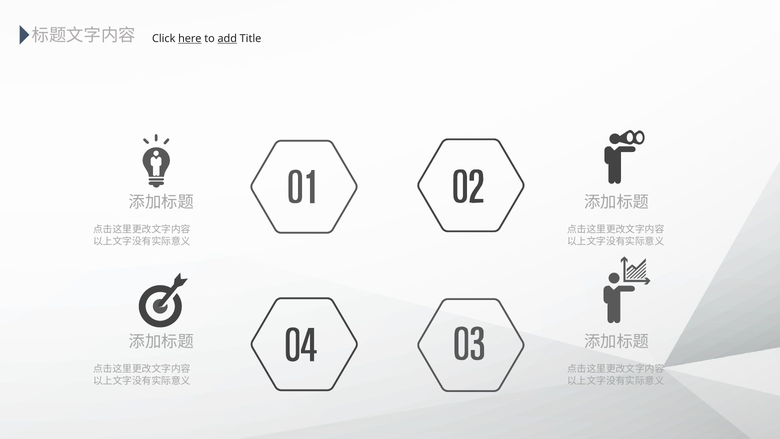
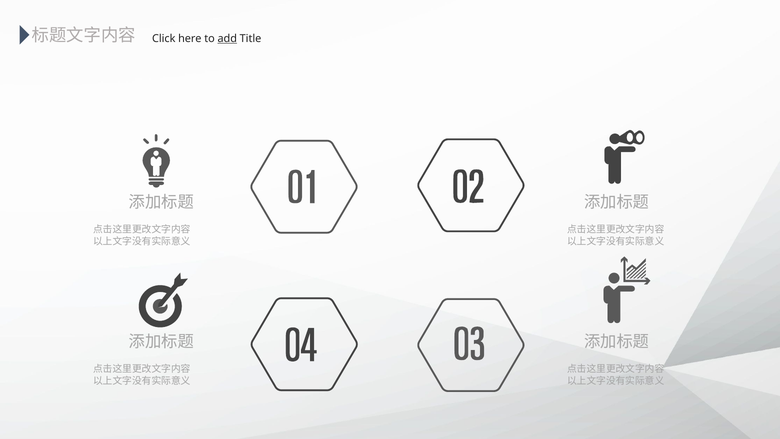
here underline: present -> none (190, 38)
